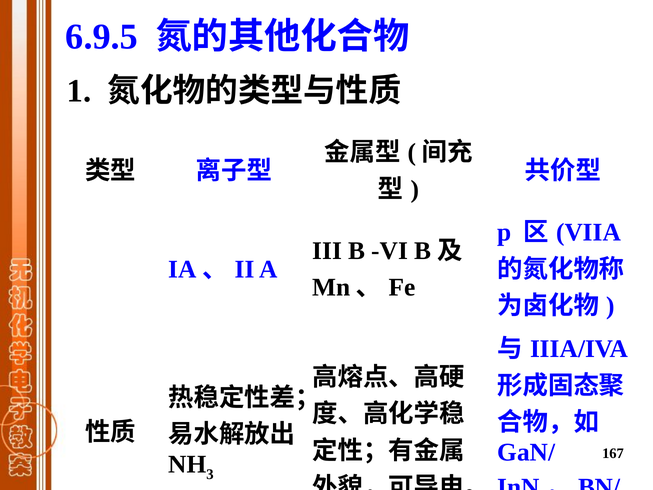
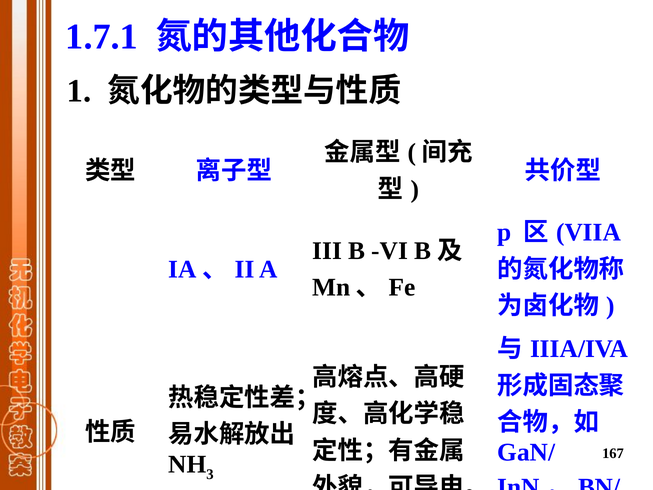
6.9.5: 6.9.5 -> 1.7.1 (102, 37)
